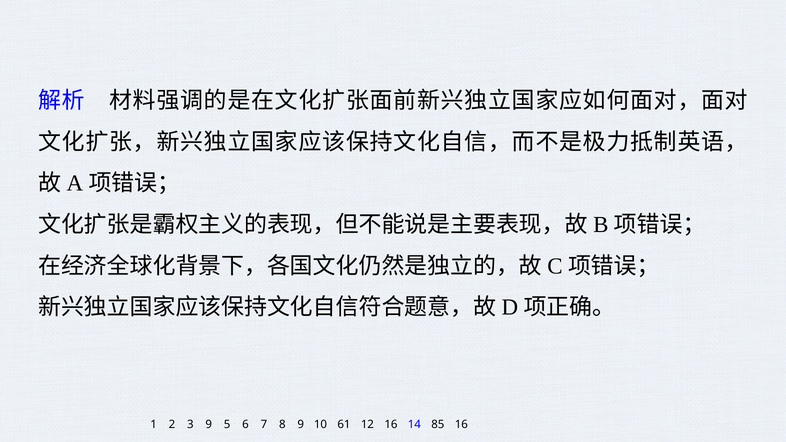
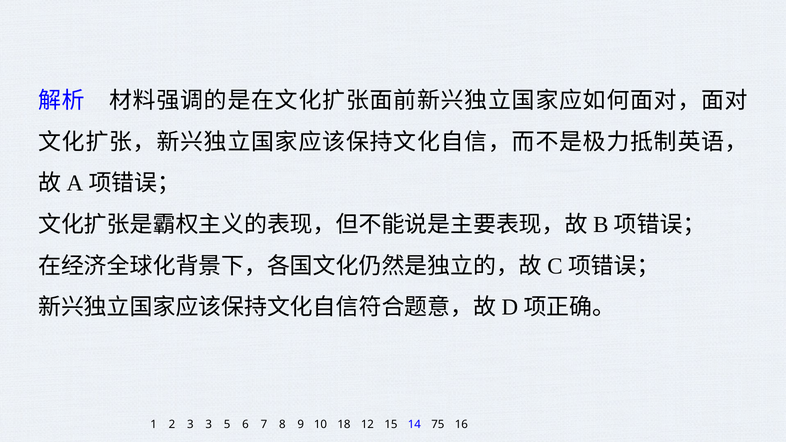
3 9: 9 -> 3 (209, 425)
61: 61 -> 18 (344, 425)
12 16: 16 -> 15 (391, 425)
85: 85 -> 75 (438, 425)
